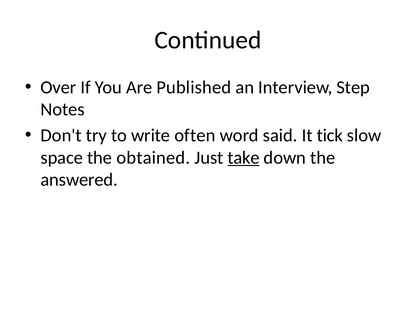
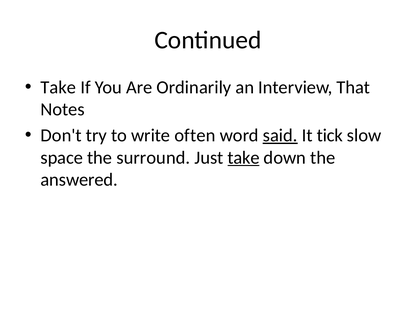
Over: Over -> Take (58, 87)
Published: Published -> Ordinarily (194, 87)
Step: Step -> That (353, 87)
said underline: none -> present (280, 135)
obtained: obtained -> surround (153, 158)
